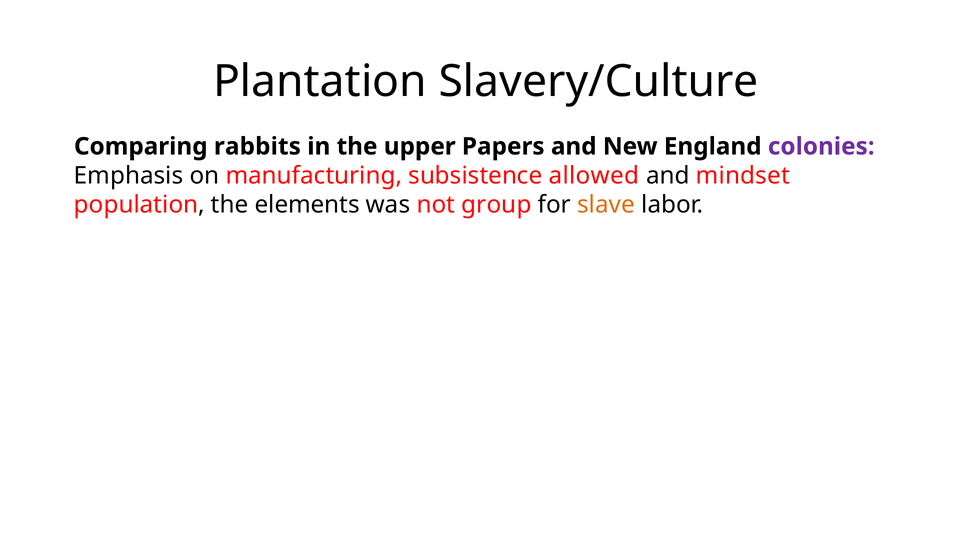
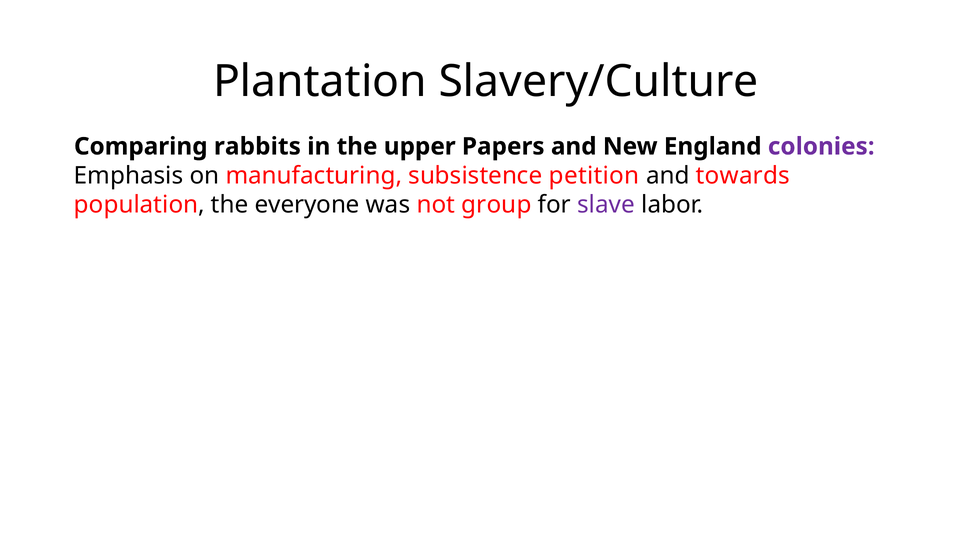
allowed: allowed -> petition (594, 176)
mindset: mindset -> towards (743, 176)
elements: elements -> everyone (307, 205)
slave colour: orange -> purple (606, 205)
